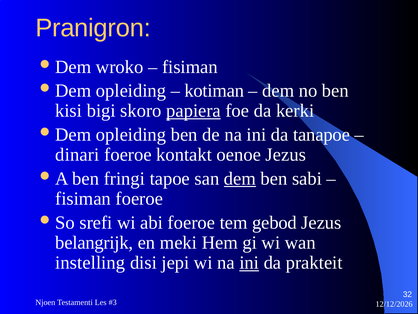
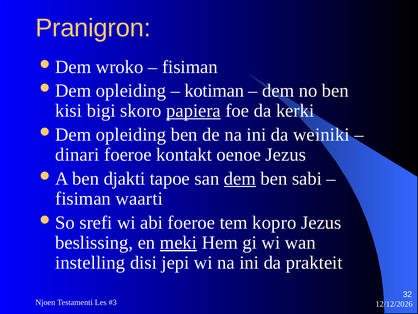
tanapoe: tanapoe -> weiniki (321, 134)
fringi: fringi -> djakti (124, 178)
fisiman foeroe: foeroe -> waarti (139, 198)
gebod: gebod -> kopro (274, 222)
belangrijk: belangrijk -> beslissing (94, 242)
meki underline: none -> present (179, 242)
ini underline: present -> none (249, 262)
